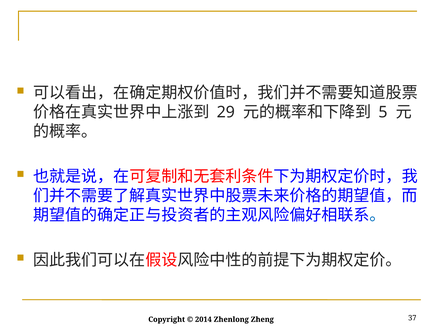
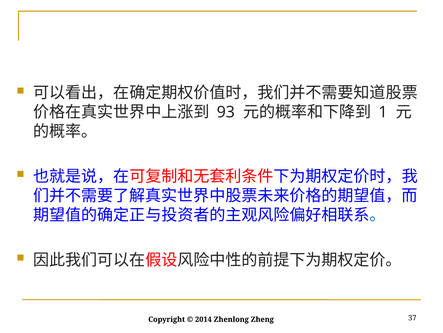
29: 29 -> 93 (226, 112)
5: 5 -> 1 (383, 112)
